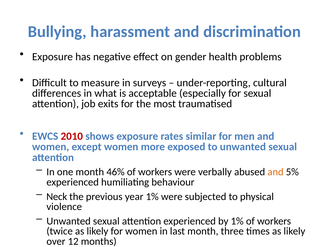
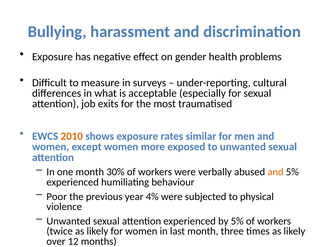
2010 colour: red -> orange (72, 136)
46%: 46% -> 30% (116, 172)
Neck: Neck -> Poor (57, 196)
year 1%: 1% -> 4% (152, 196)
by 1%: 1% -> 5% (237, 221)
